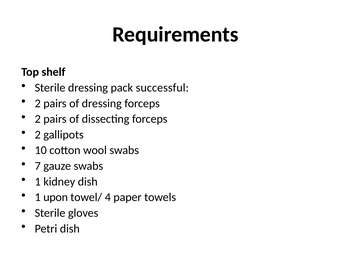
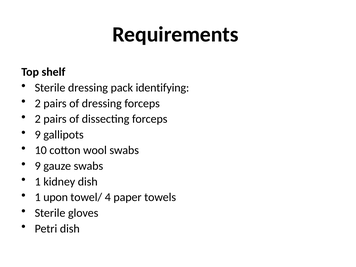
successful: successful -> identifying (162, 88)
2: 2 -> 9 (38, 135)
7: 7 -> 9 (38, 166)
